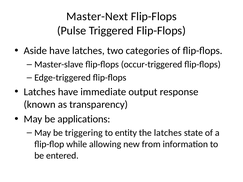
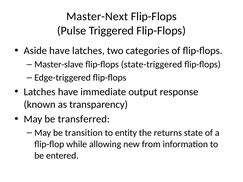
occur-triggered: occur-triggered -> state-triggered (152, 65)
applications: applications -> transferred (84, 119)
triggering: triggering -> transition (84, 133)
the latches: latches -> returns (168, 133)
